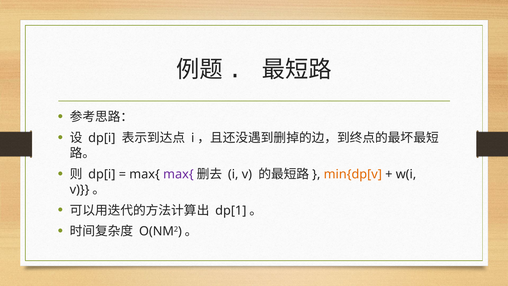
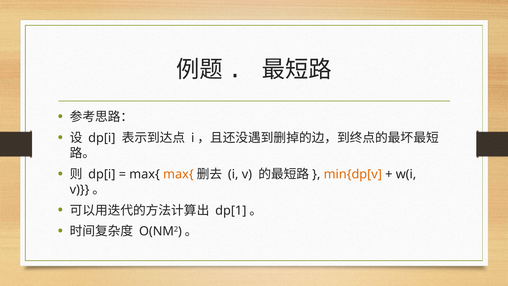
max{ colour: purple -> orange (178, 174)
